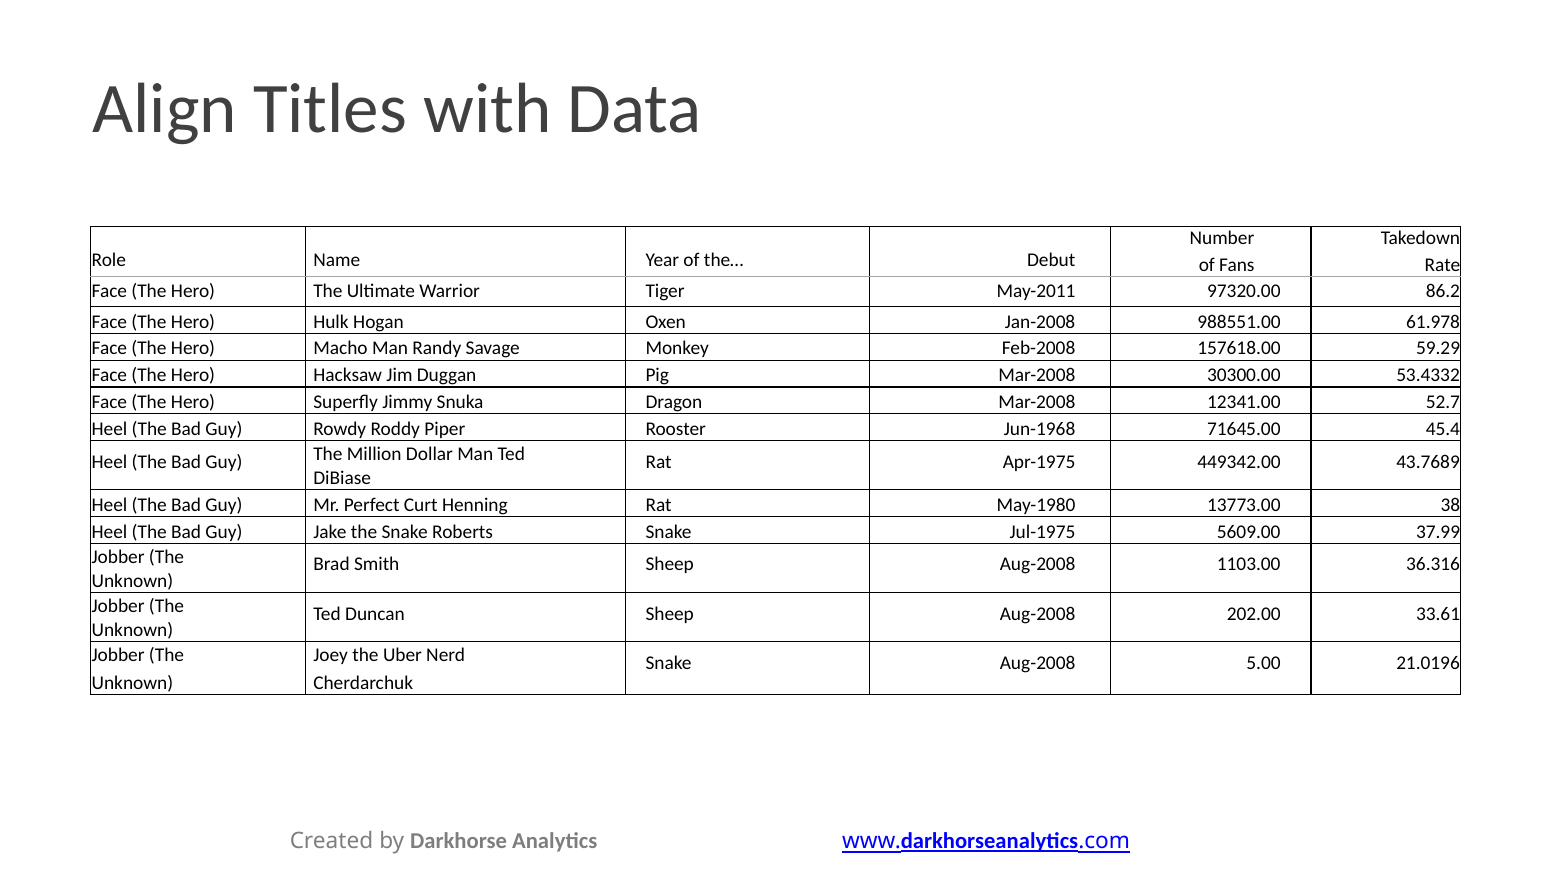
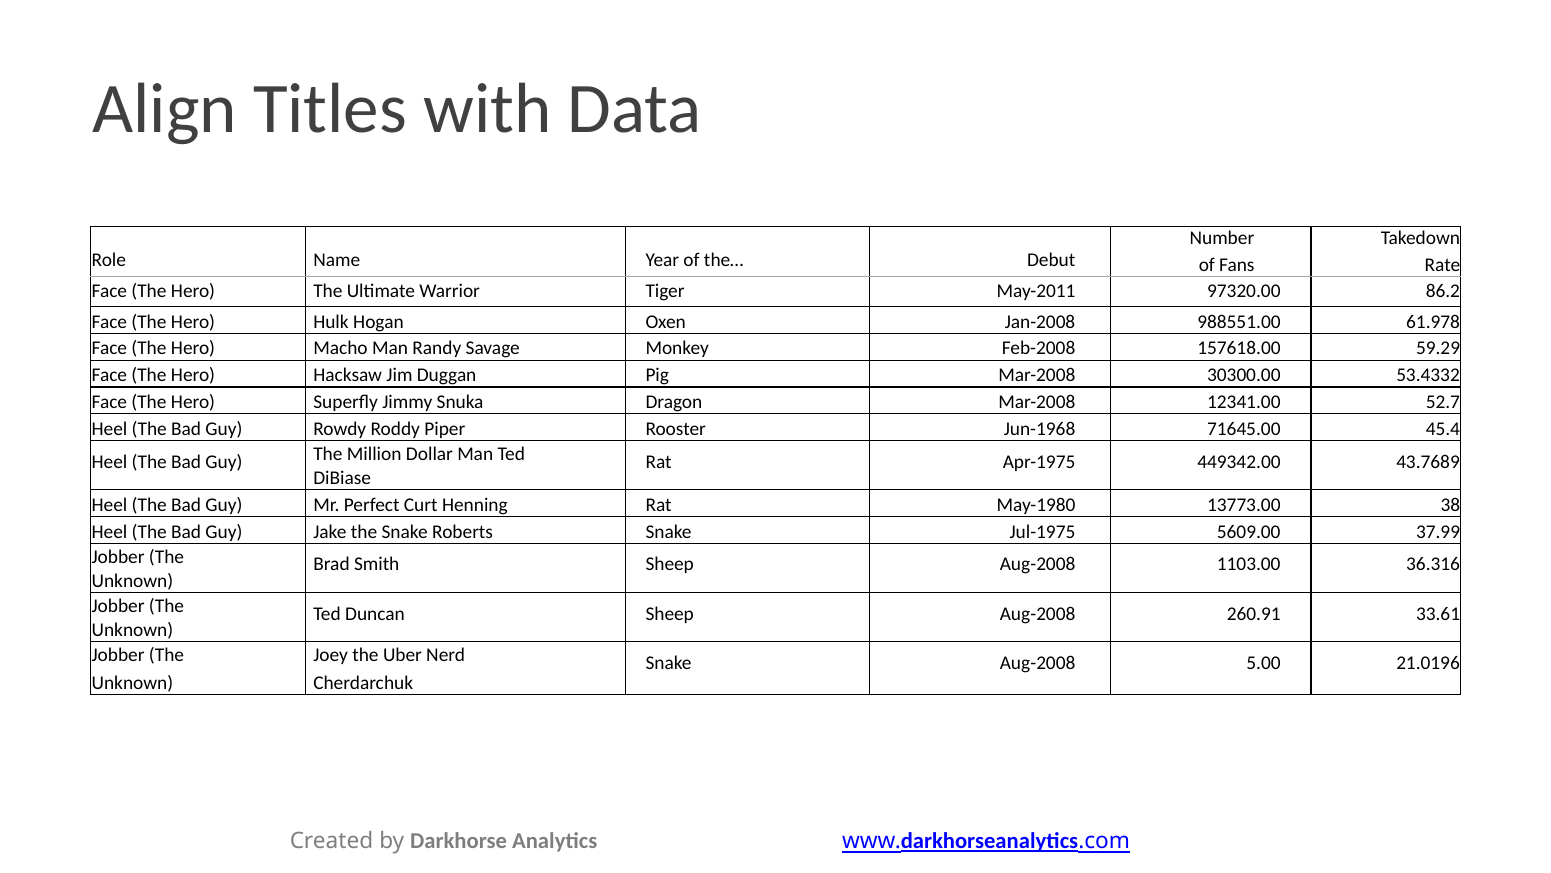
202.00: 202.00 -> 260.91 (1254, 613)
